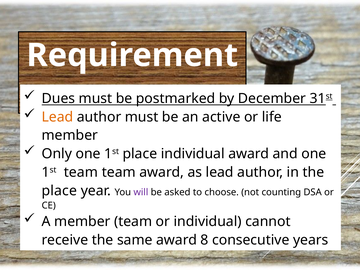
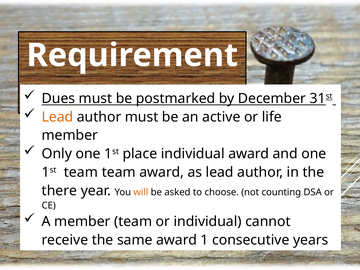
place: place -> there (59, 191)
will colour: purple -> orange (141, 192)
8: 8 -> 1 (204, 240)
